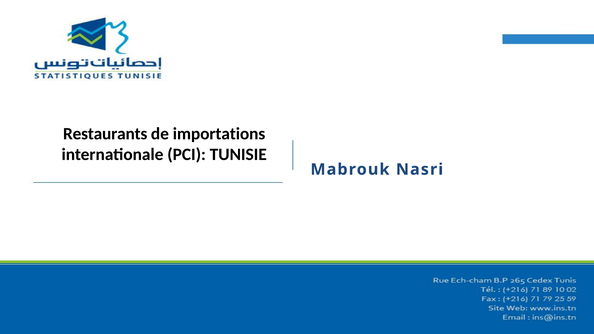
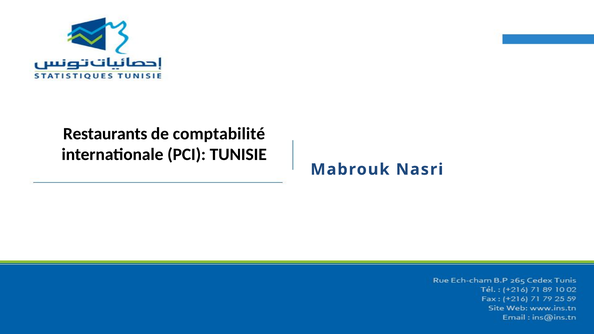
importations: importations -> comptabilité (219, 134)
